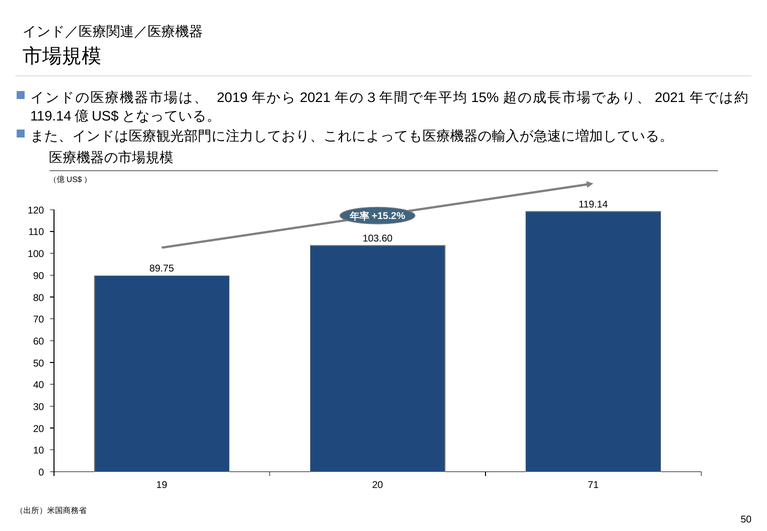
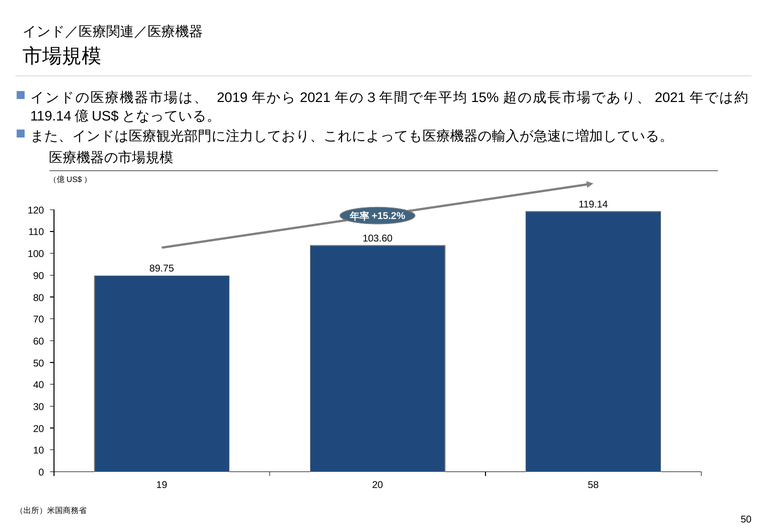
71: 71 -> 58 (593, 485)
